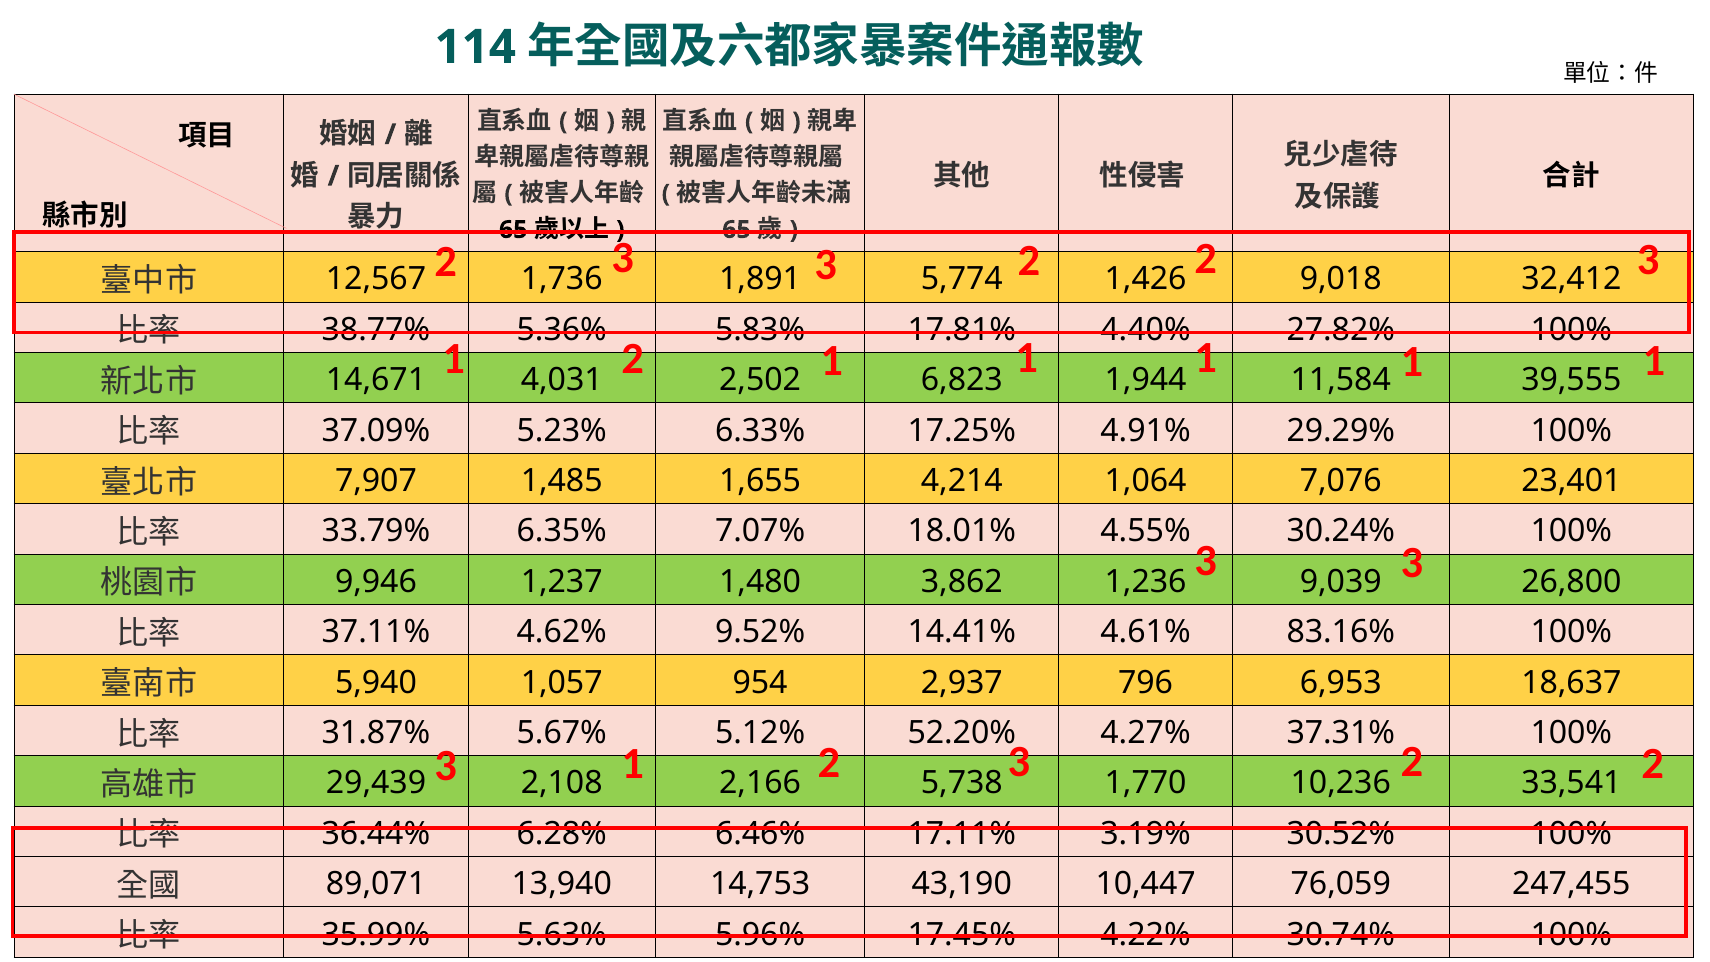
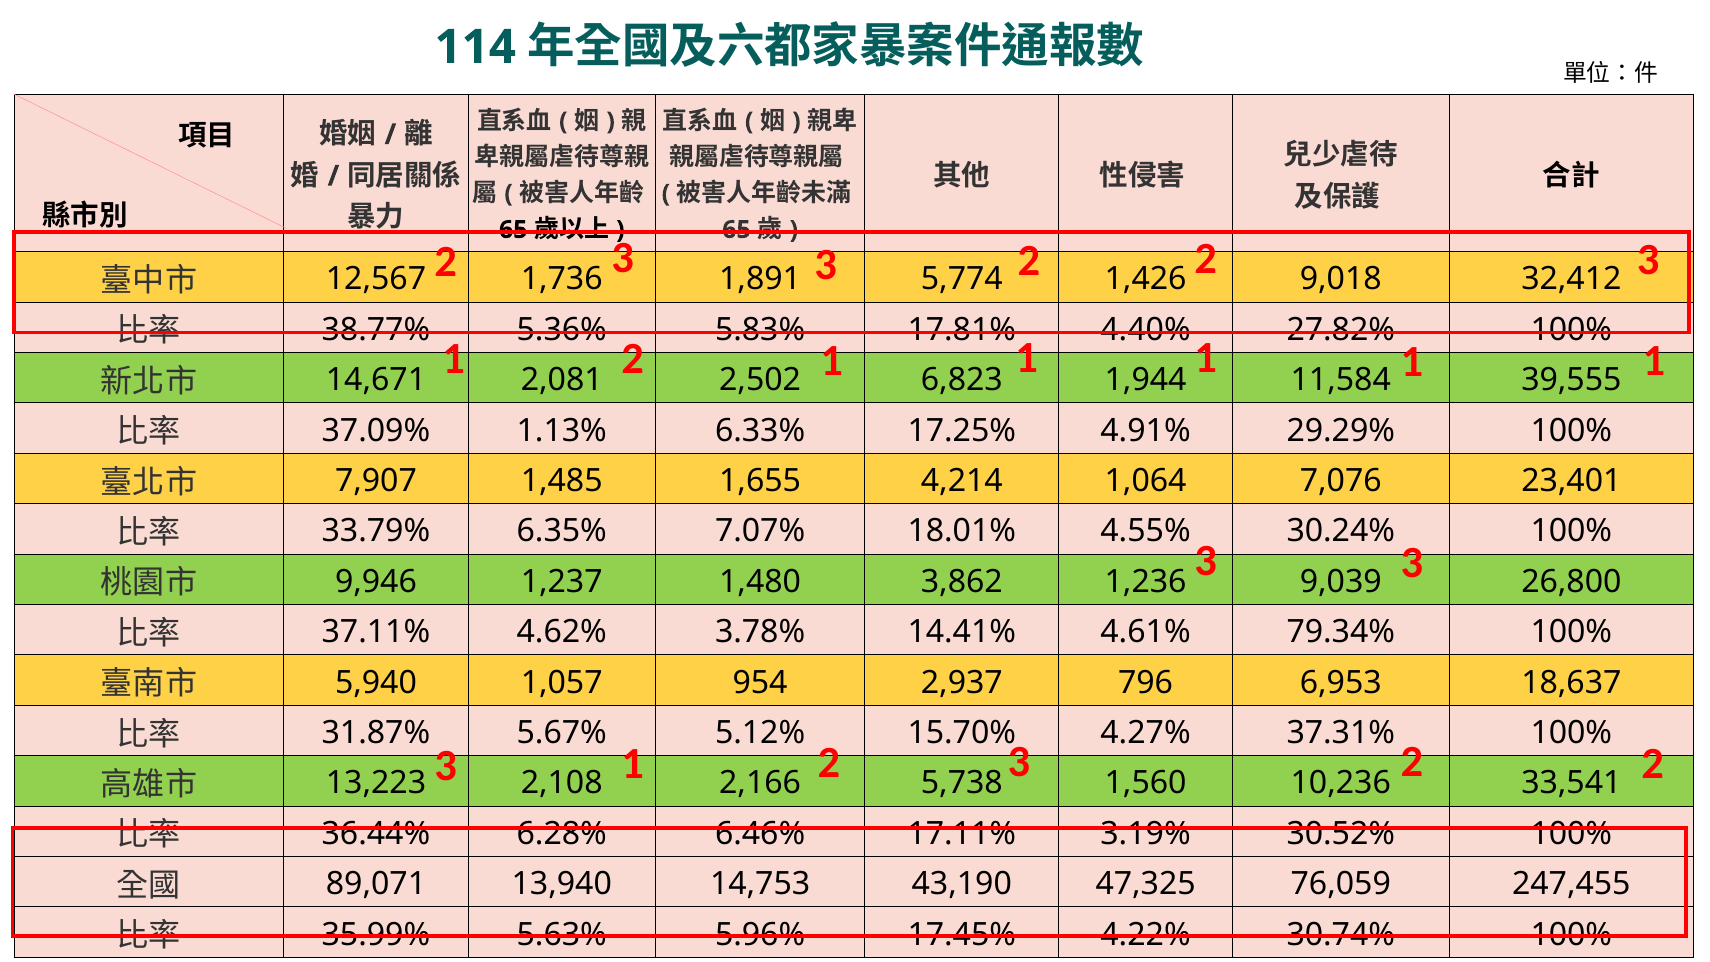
4,031: 4,031 -> 2,081 (562, 380)
5.23%: 5.23% -> 1.13% (562, 431)
9.52%: 9.52% -> 3.78% (760, 632)
83.16%: 83.16% -> 79.34% (1341, 632)
52.20%: 52.20% -> 15.70% (962, 733)
29,439: 29,439 -> 13,223 (376, 783)
1,770: 1,770 -> 1,560 (1146, 783)
10,447: 10,447 -> 47,325 (1146, 884)
